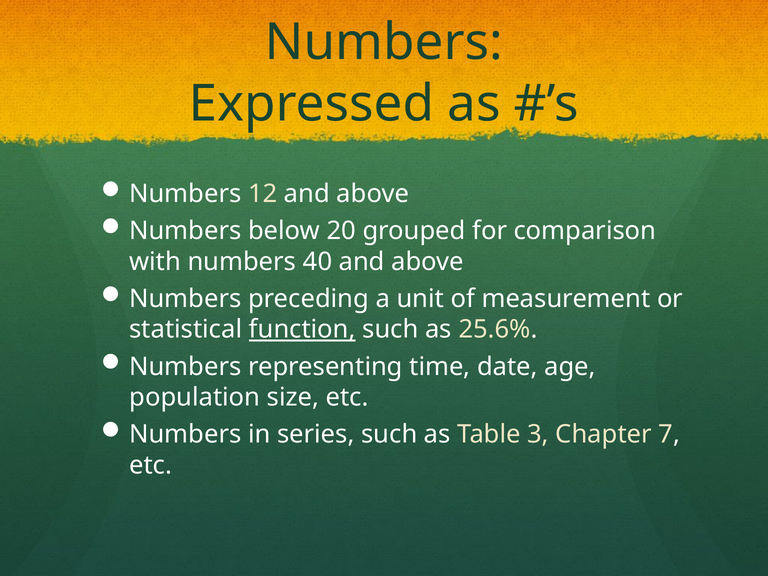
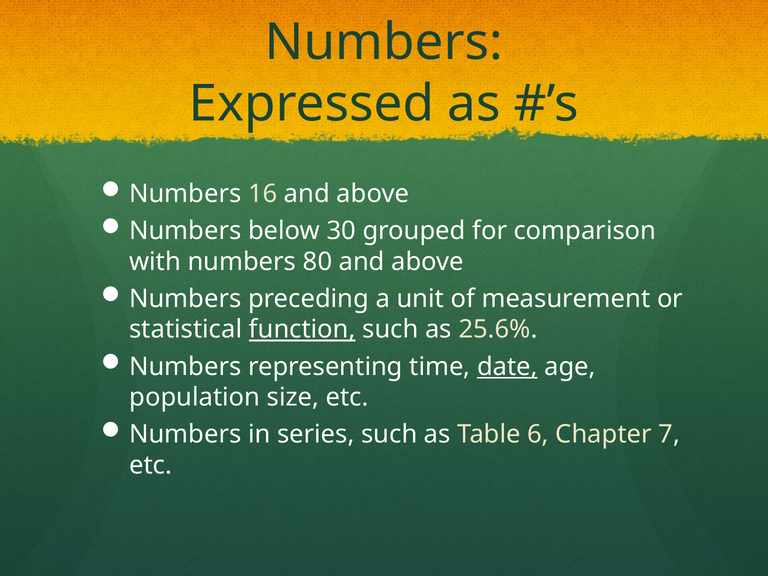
12: 12 -> 16 (263, 194)
20: 20 -> 30 (341, 231)
40: 40 -> 80 (318, 262)
date underline: none -> present (507, 367)
3: 3 -> 6 (538, 434)
